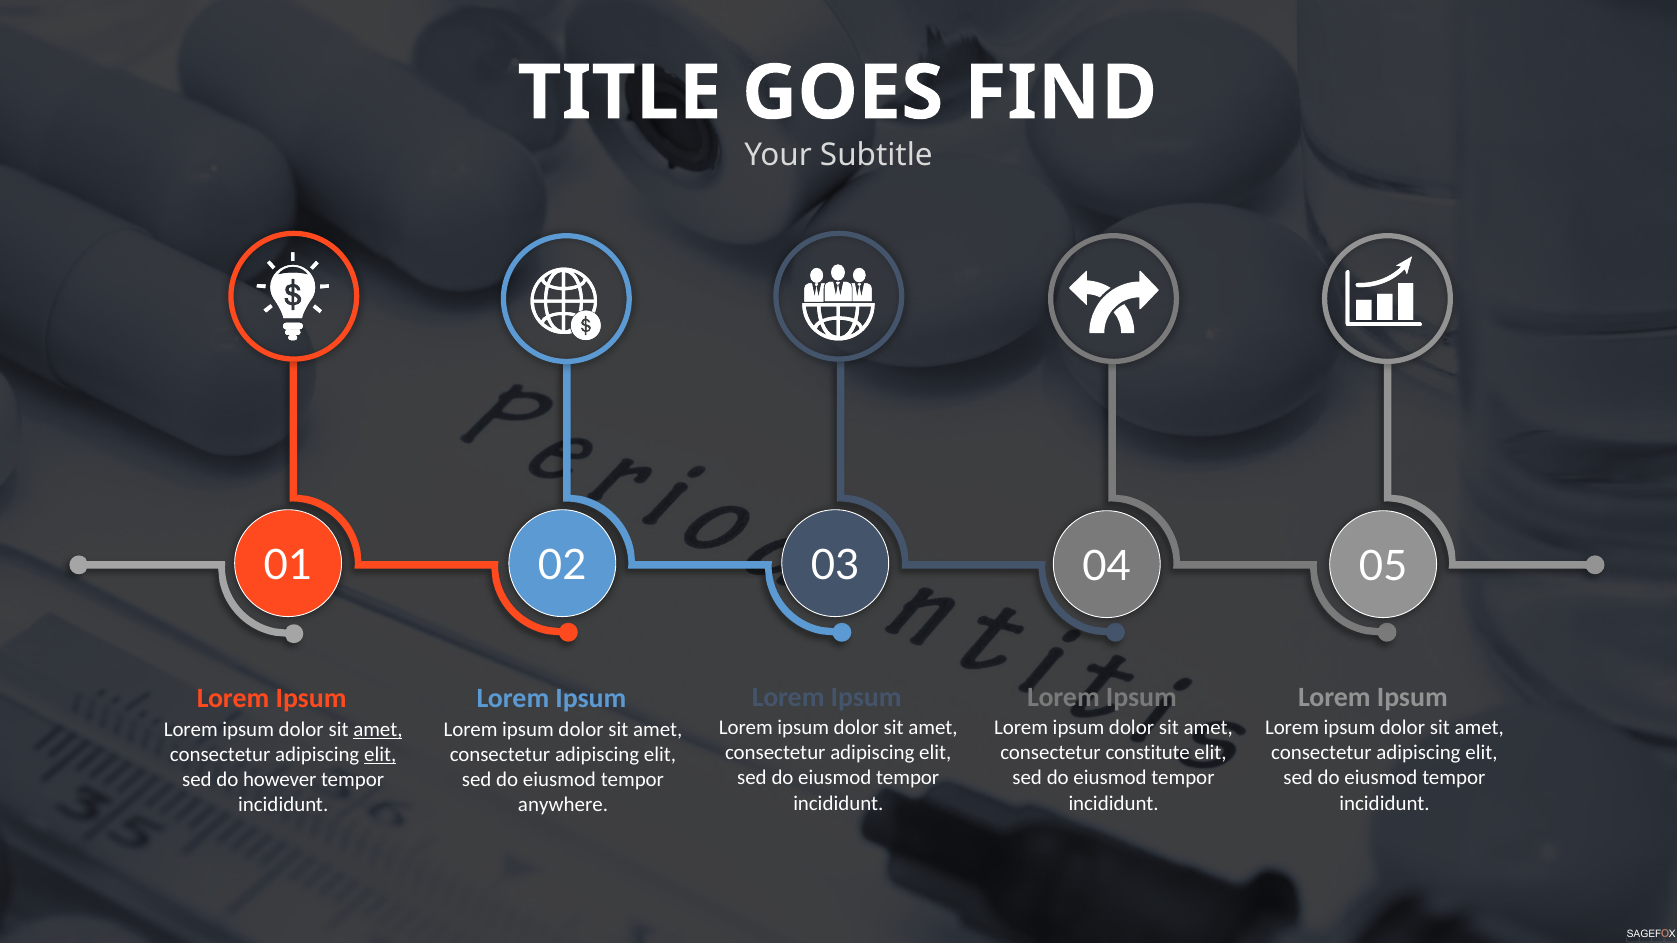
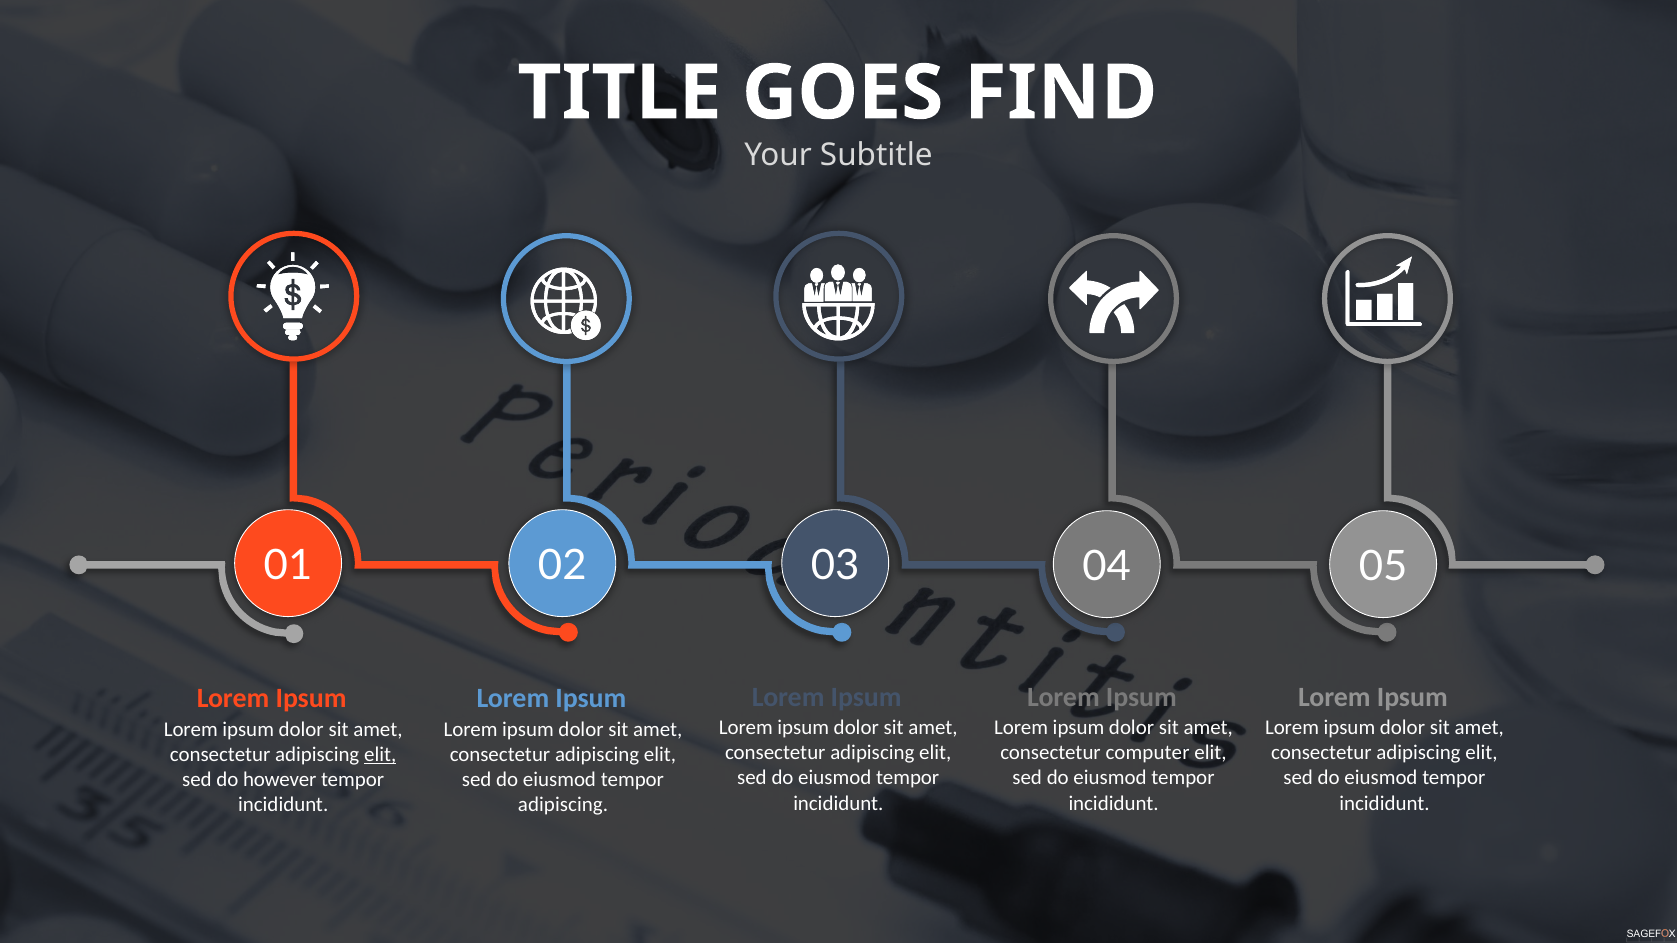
amet underline: present -> none (378, 730)
constitute: constitute -> computer (1148, 753)
anywhere: anywhere -> adipiscing (563, 805)
